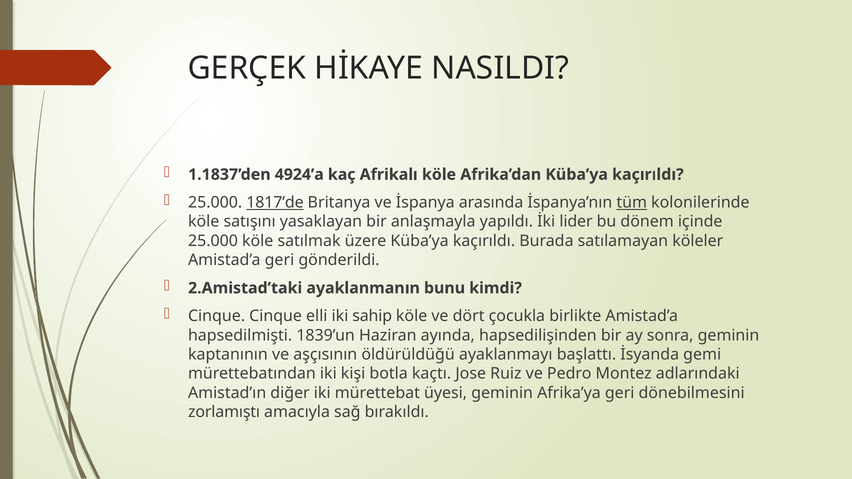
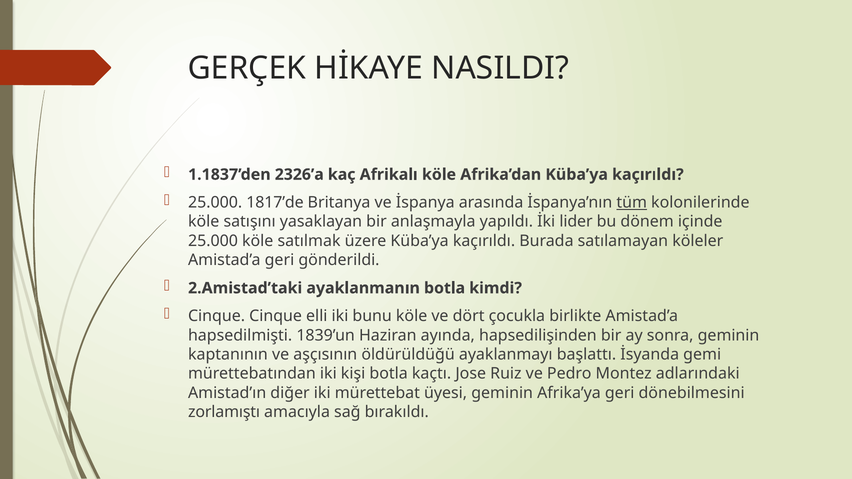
4924’a: 4924’a -> 2326’a (299, 175)
1817’de underline: present -> none (275, 203)
ayaklanmanın bunu: bunu -> botla (445, 288)
sahip: sahip -> bunu (372, 316)
